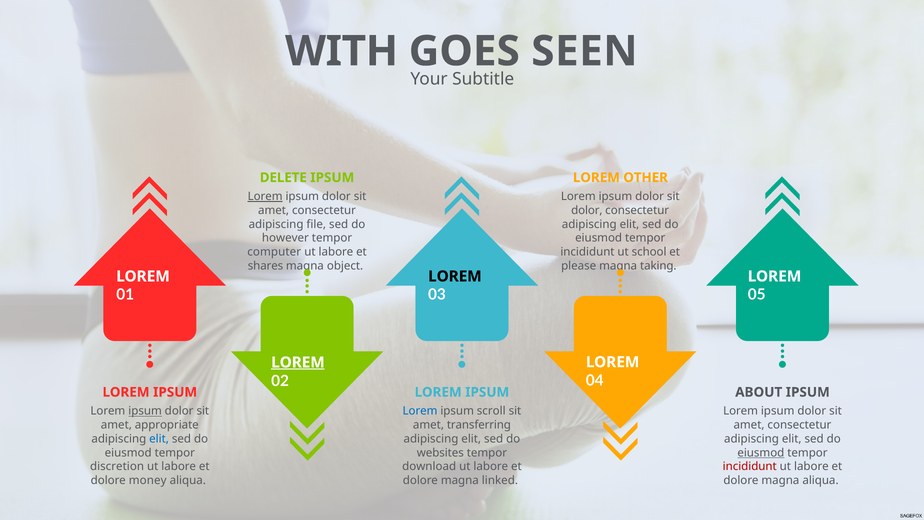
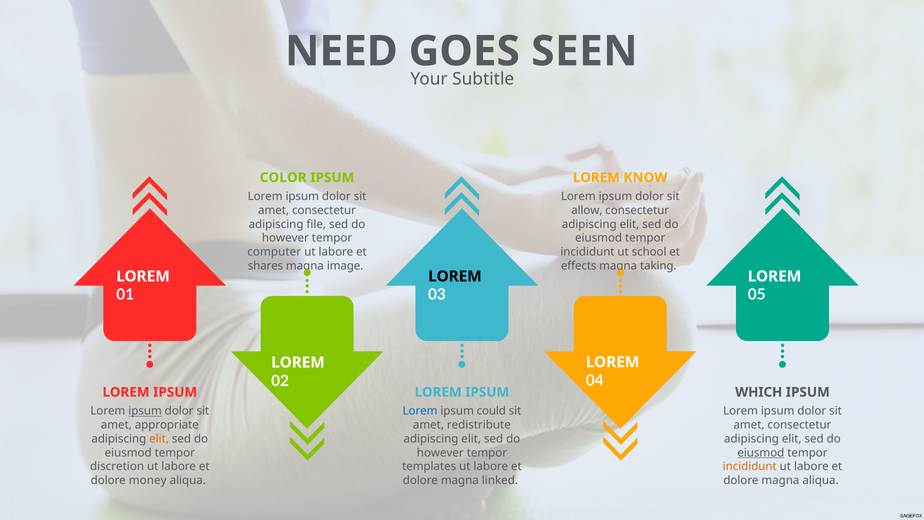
WITH: WITH -> NEED (341, 51)
DELETE: DELETE -> COLOR (283, 178)
OTHER: OTHER -> KNOW (645, 178)
Lorem underline: present -> none (265, 196)
dolor: dolor -> allow (587, 210)
object: object -> image (345, 266)
please: please -> effects (579, 266)
LOREM underline: present -> none (298, 362)
ABOUT: ABOUT -> WHICH (759, 392)
scroll: scroll -> could (491, 411)
transferring: transferring -> redistribute (479, 425)
elit colour: blue -> orange (159, 439)
websites: websites -> however (440, 453)
download: download -> templates (429, 466)
incididunt colour: red -> orange (750, 466)
